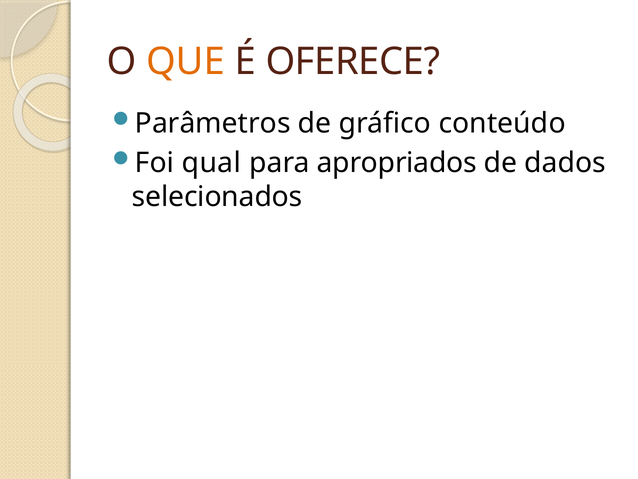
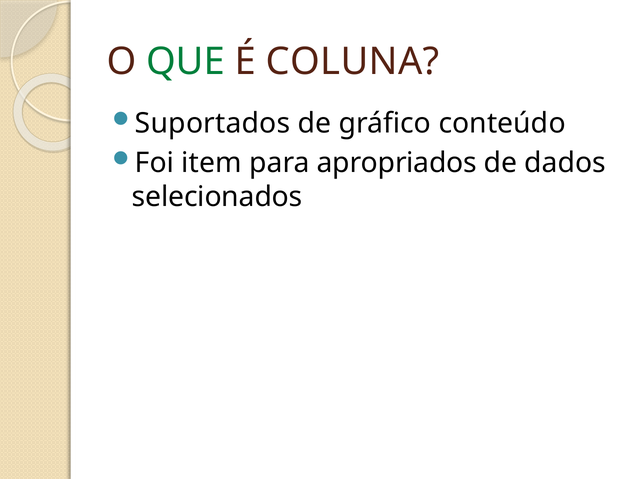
QUE colour: orange -> green (185, 62)
OFERECE: OFERECE -> COLUNA (353, 62)
Parâmetros: Parâmetros -> Suportados (213, 123)
qual: qual -> item (212, 163)
